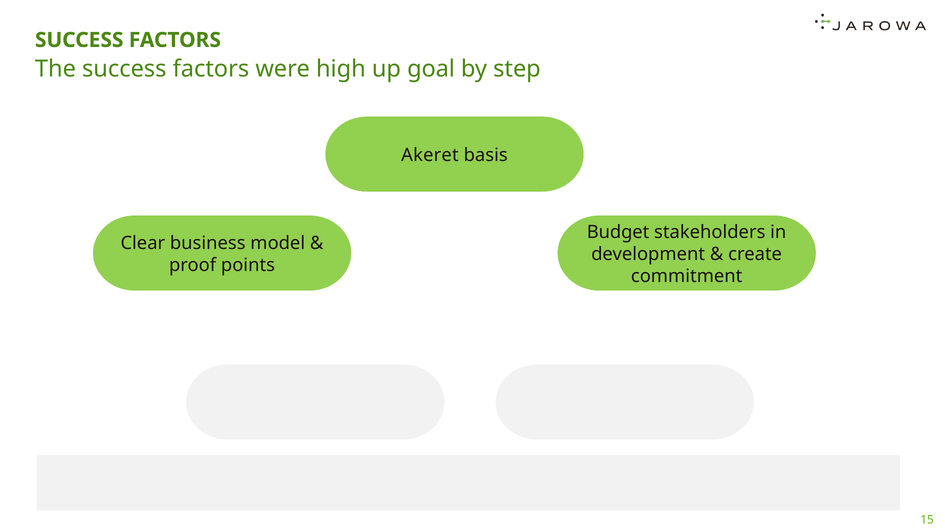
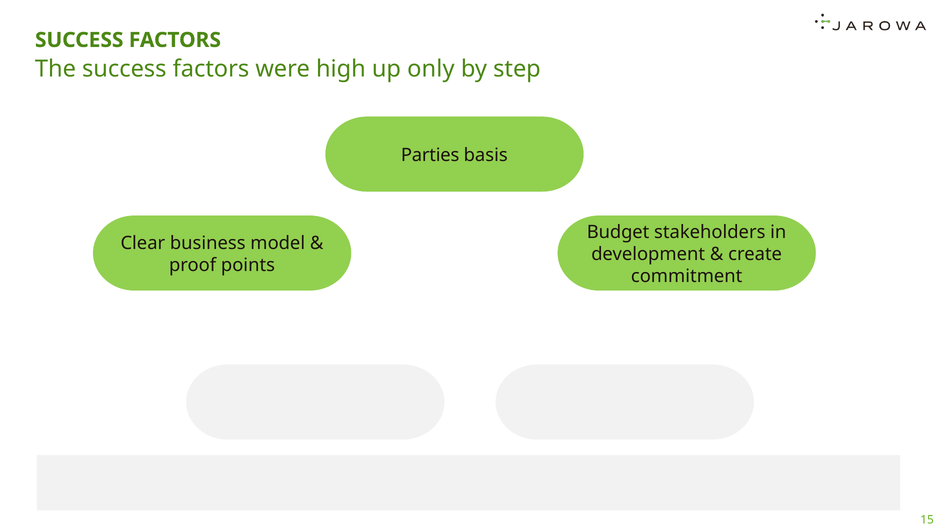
goal: goal -> only (431, 69)
Akeret: Akeret -> Parties (430, 155)
